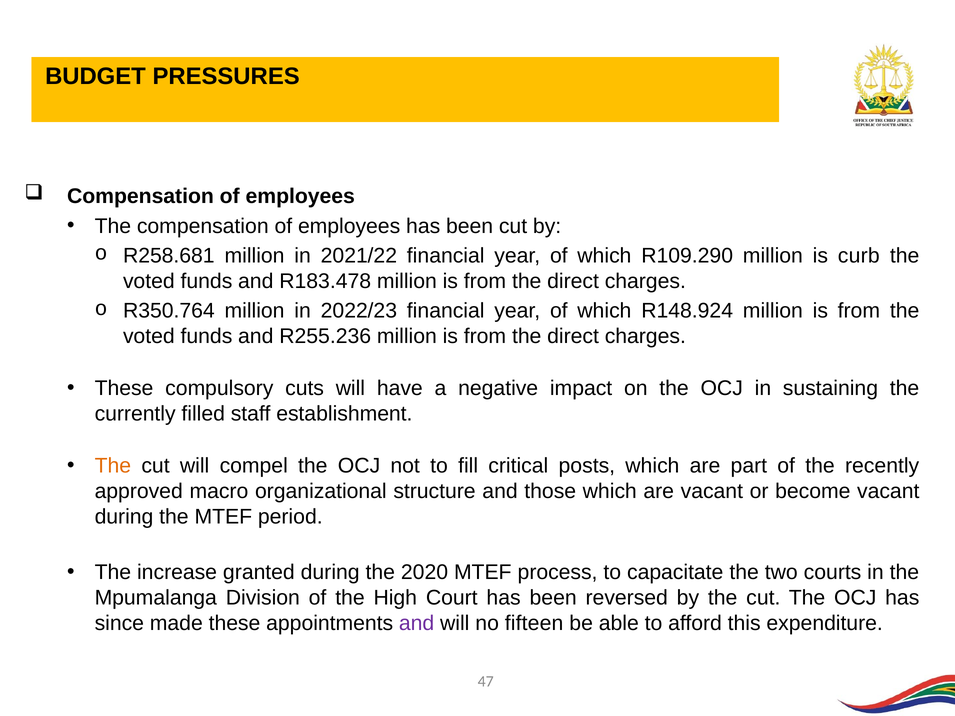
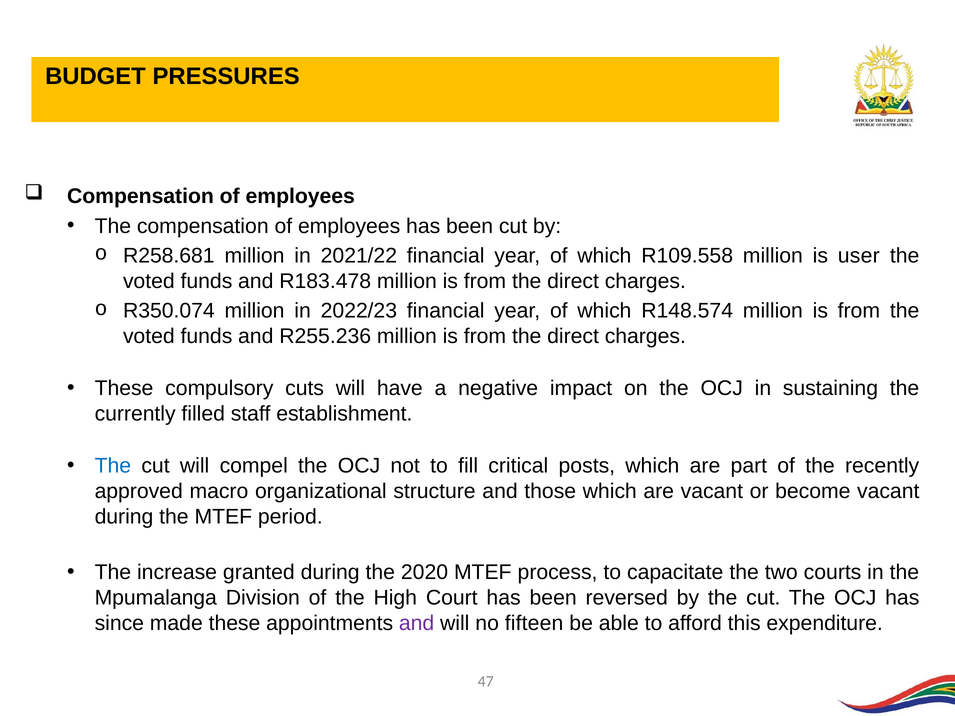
R109.290: R109.290 -> R109.558 (687, 256)
curb: curb -> user (859, 256)
R350.764: R350.764 -> R350.074 (169, 311)
R148.924: R148.924 -> R148.574 (687, 311)
The colour: orange -> blue (113, 466)
